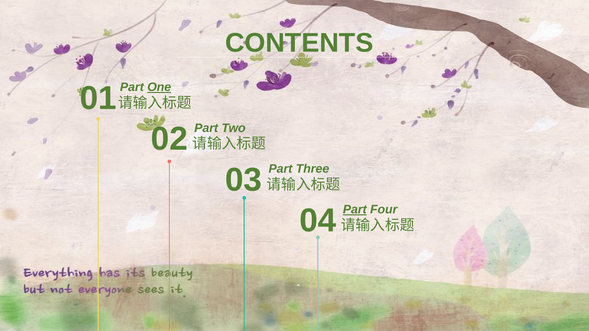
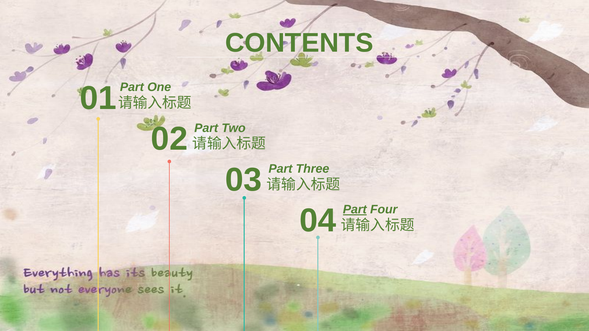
One underline: present -> none (159, 87)
